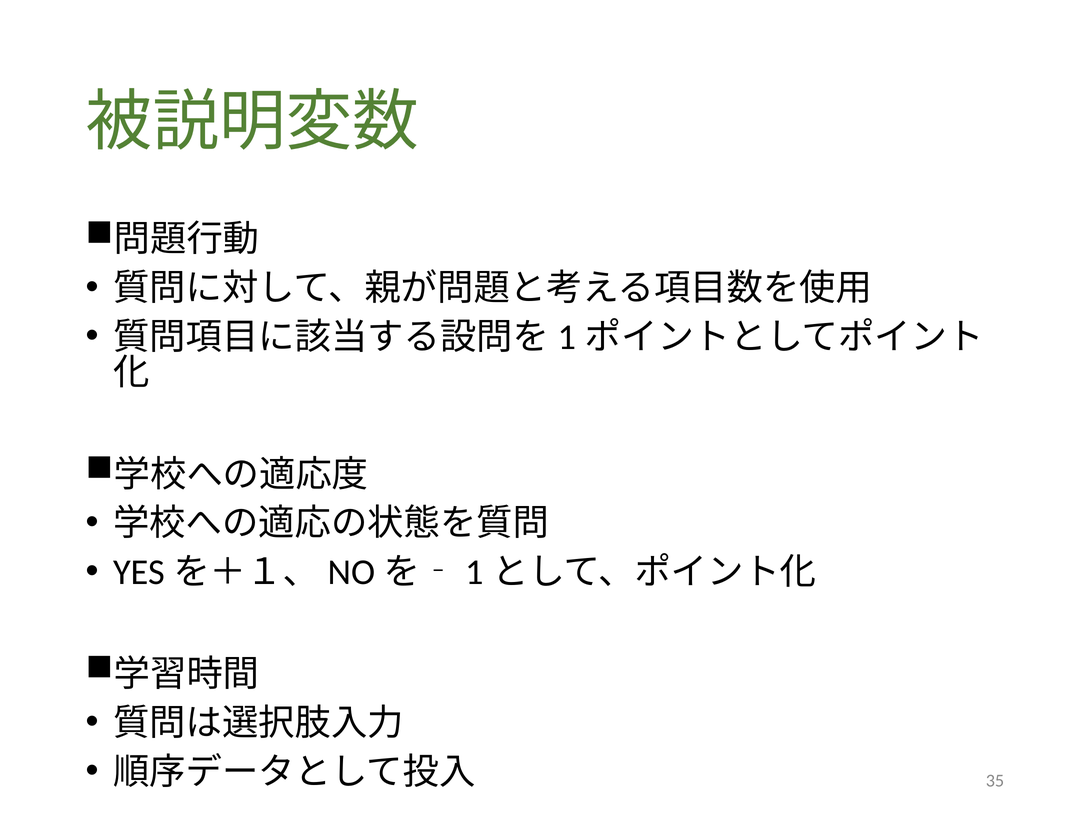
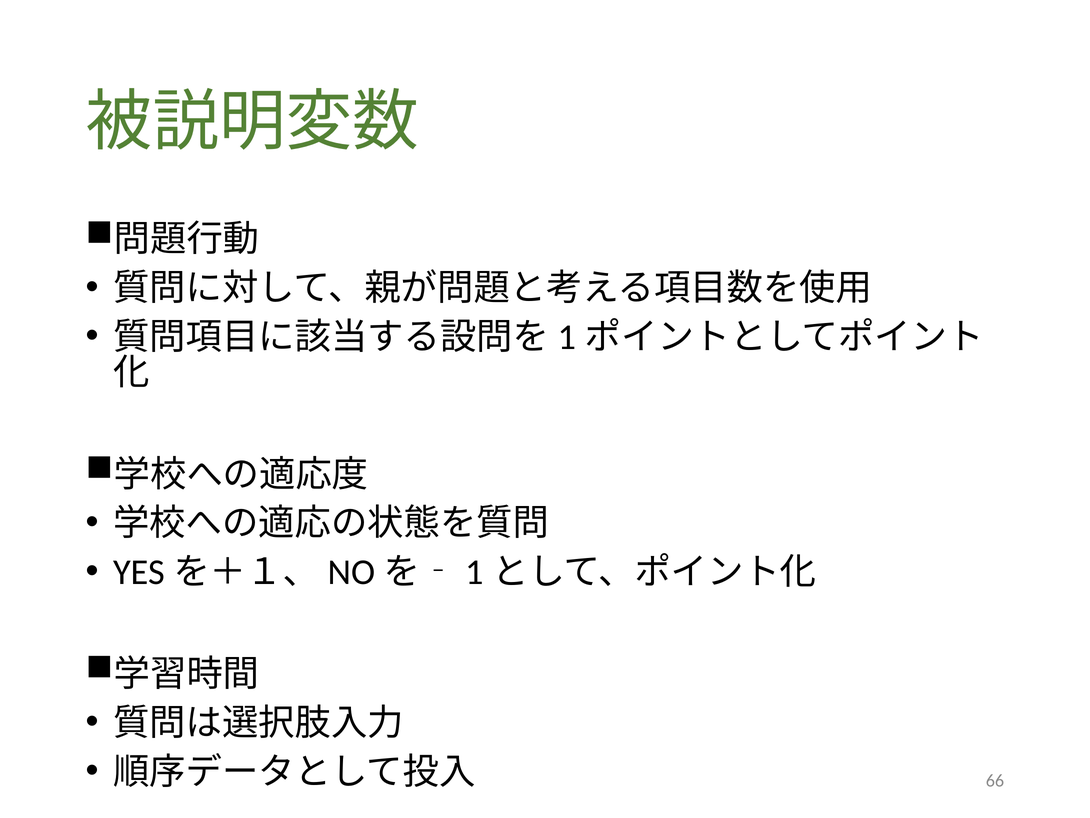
35: 35 -> 66 (995, 781)
